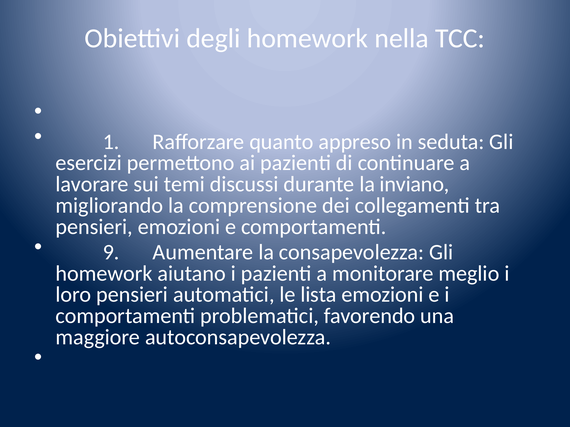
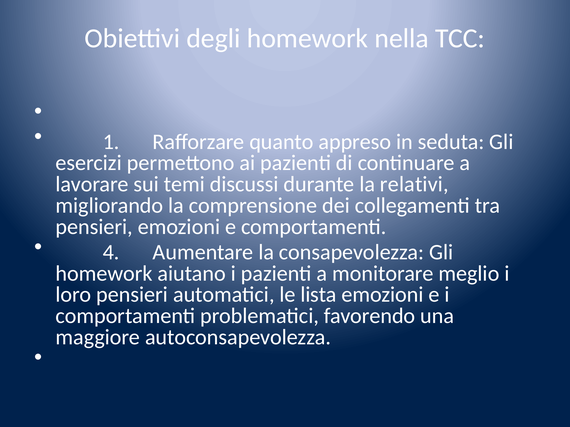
inviano: inviano -> relativi (414, 185)
9: 9 -> 4 (111, 252)
